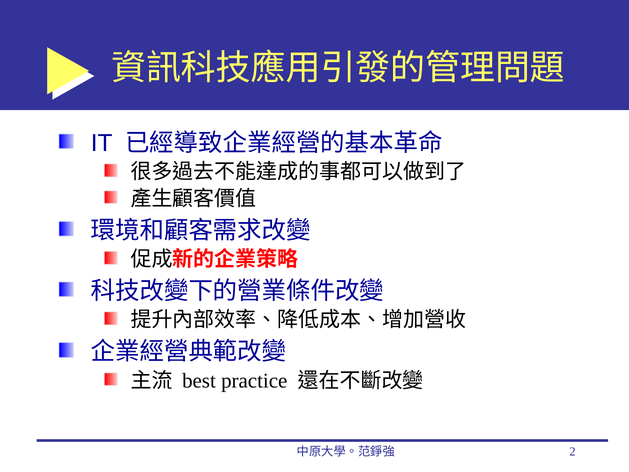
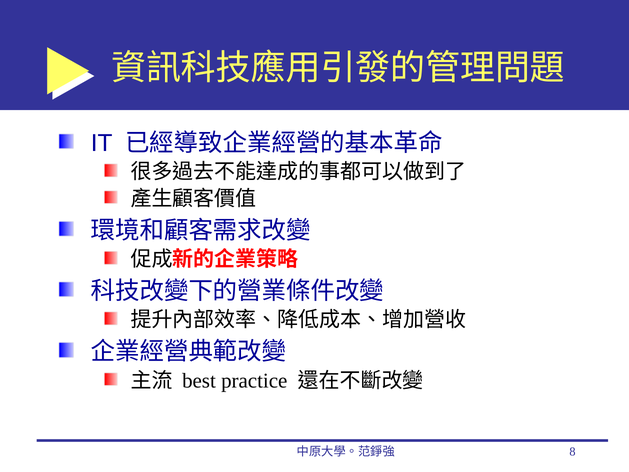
2: 2 -> 8 (573, 452)
